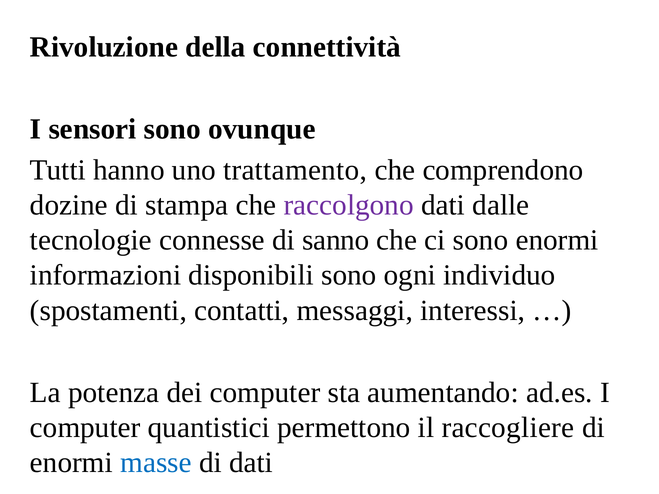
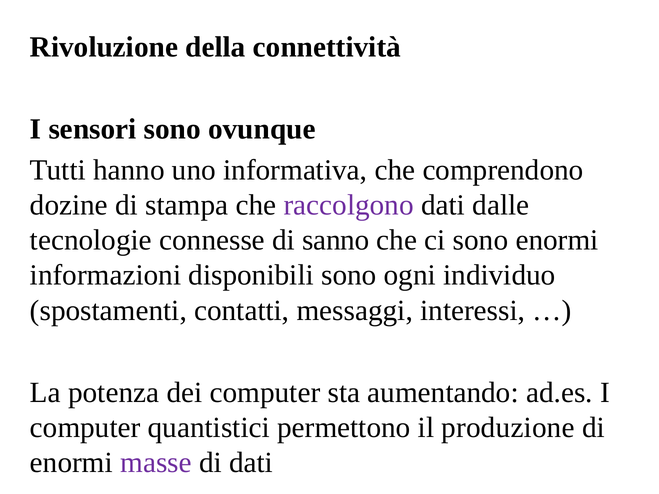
trattamento: trattamento -> informativa (295, 170)
raccogliere: raccogliere -> produzione (508, 428)
masse colour: blue -> purple (156, 463)
